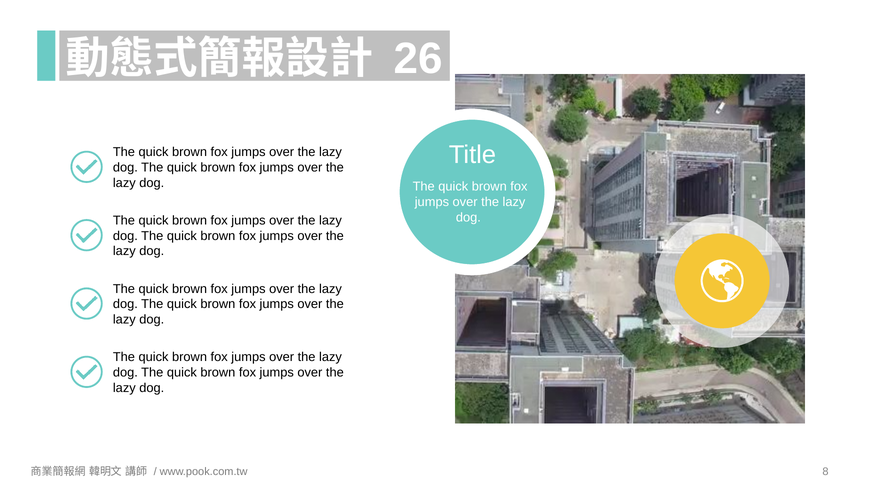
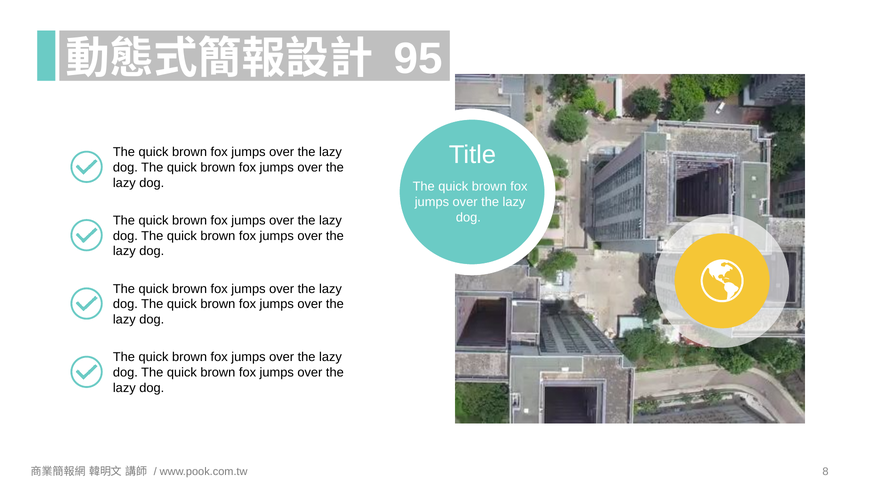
26: 26 -> 95 (418, 59)
